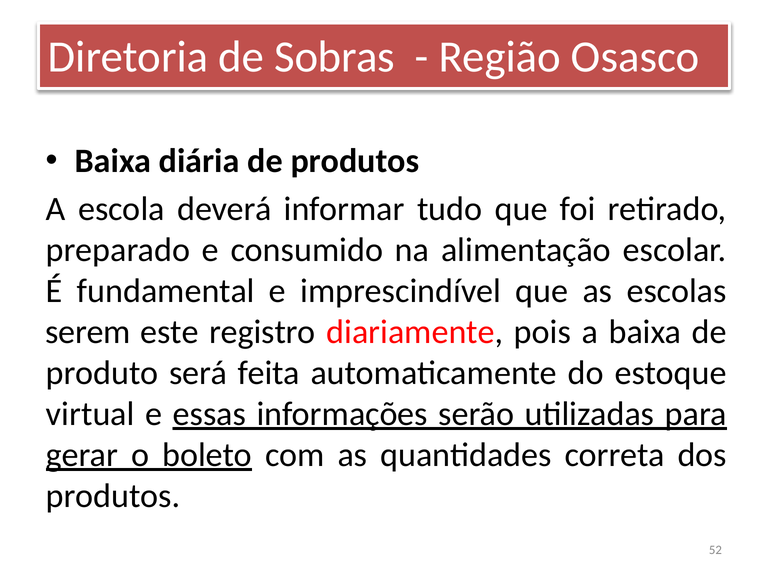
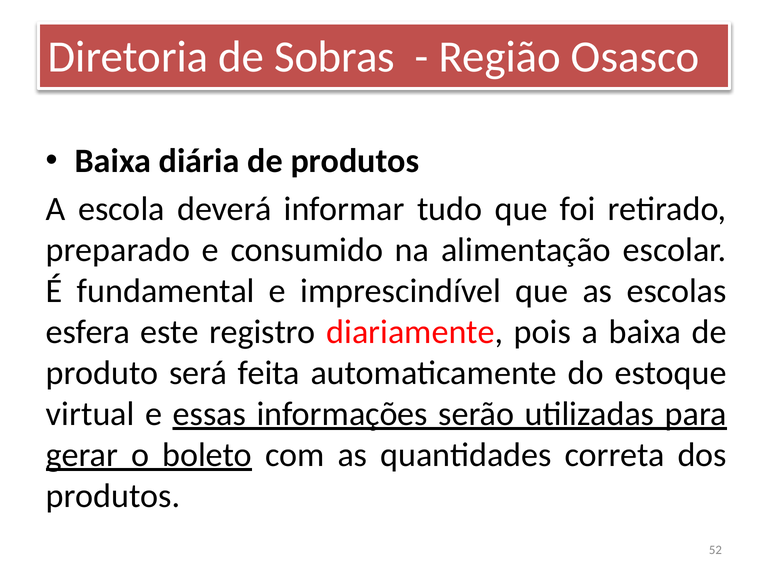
serem: serem -> esfera (88, 332)
